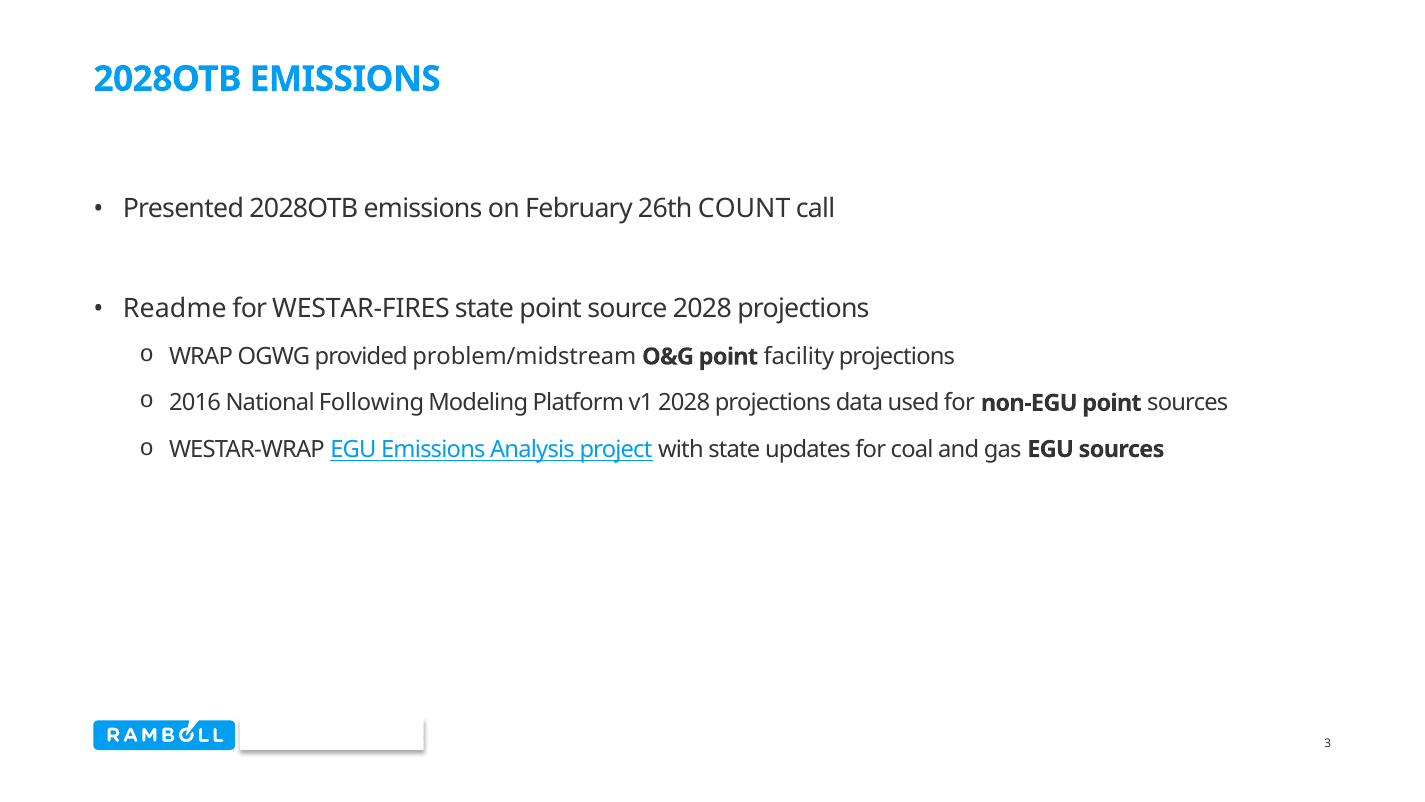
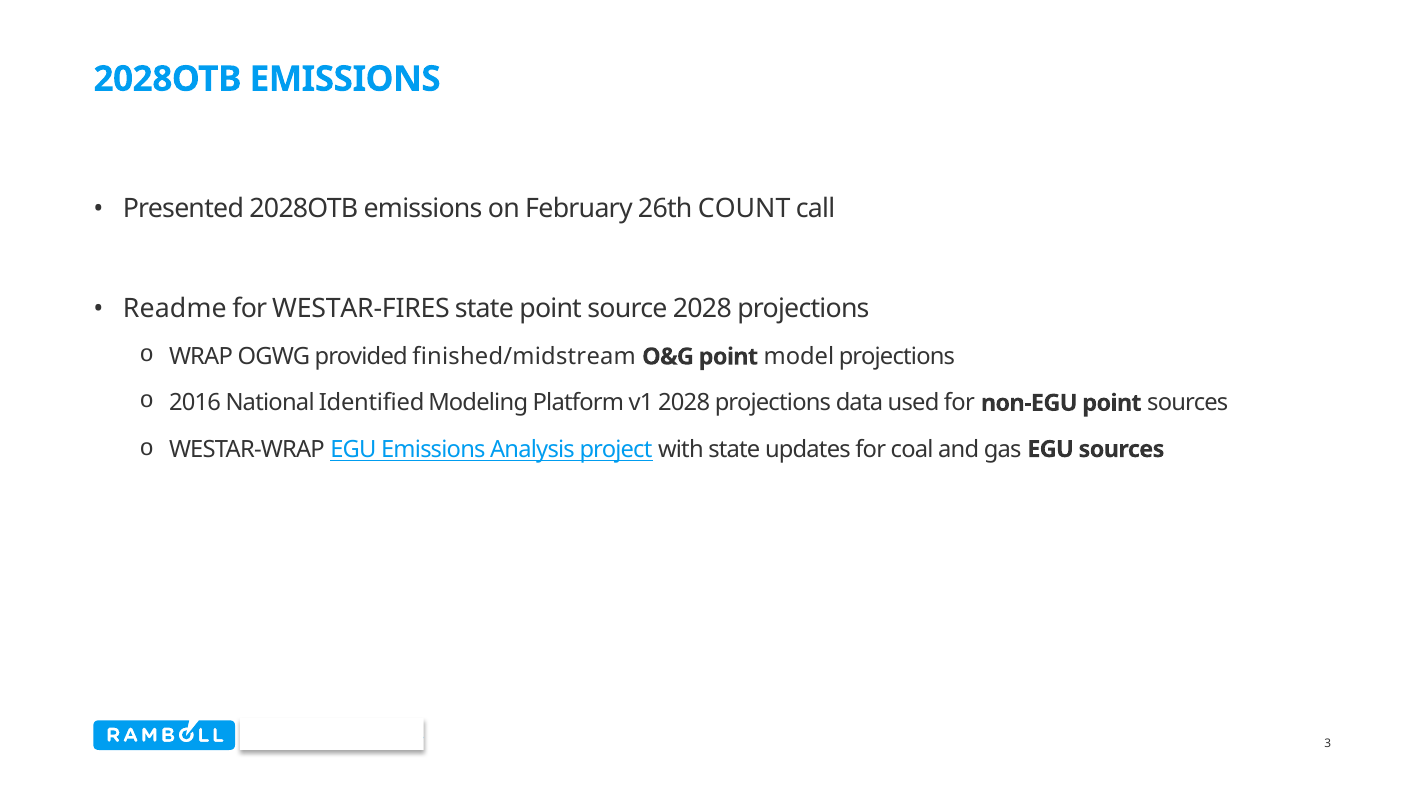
problem/midstream: problem/midstream -> finished/midstream (524, 357)
facility: facility -> model (799, 357)
Following: Following -> Identified (372, 403)
